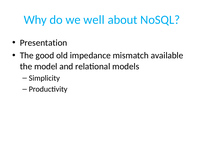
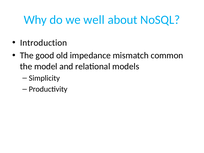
Presentation: Presentation -> Introduction (44, 43)
available: available -> common (167, 55)
